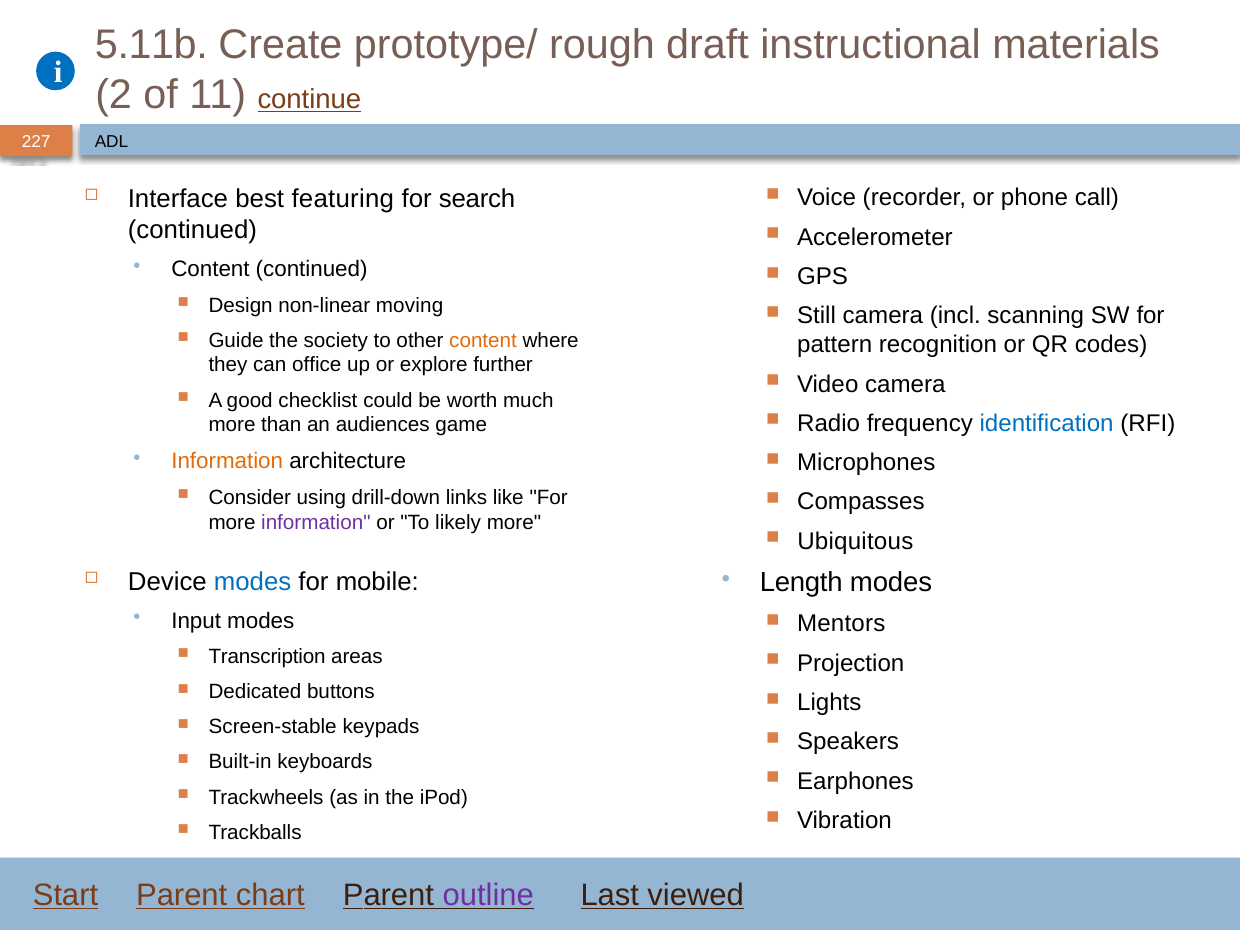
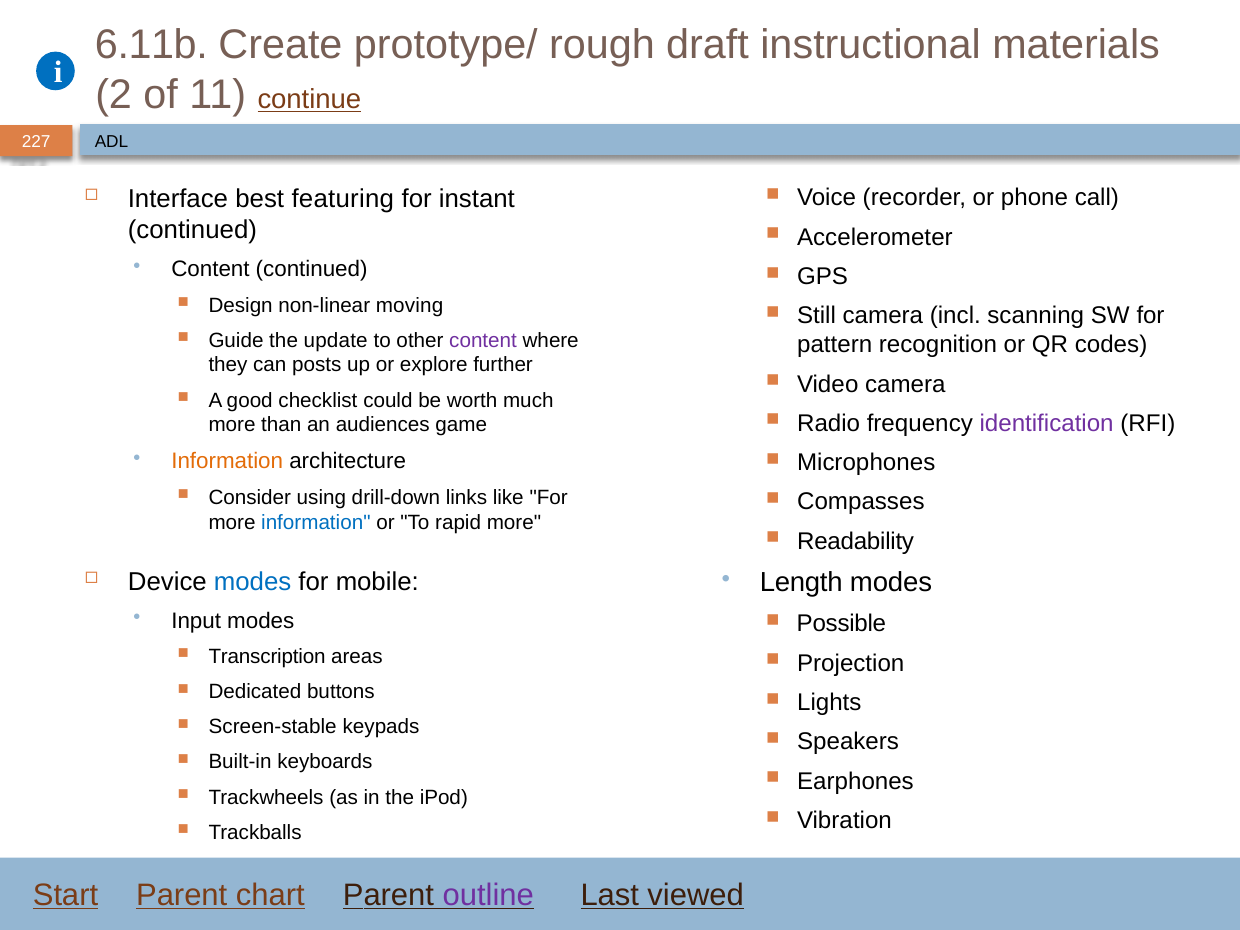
5.11b: 5.11b -> 6.11b (151, 45)
search: search -> instant (477, 199)
society: society -> update (336, 340)
content colour: orange -> purple (483, 340)
office: office -> posts (317, 365)
identification colour: blue -> purple (1047, 423)
information colour: purple -> blue (316, 522)
likely: likely -> rapid (458, 522)
Ubiquitous: Ubiquitous -> Readability (856, 541)
Mentors: Mentors -> Possible (841, 624)
